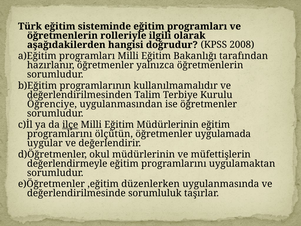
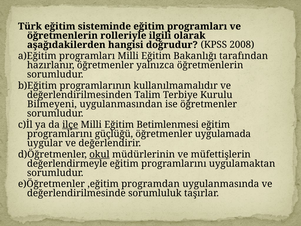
Öğrenciye: Öğrenciye -> Bilmeyeni (52, 104)
Eğitim Müdürlerinin: Müdürlerinin -> Betimlenmesi (168, 125)
ölçütün: ölçütün -> güçlüğü (114, 134)
okul underline: none -> present (99, 154)
düzenlerken: düzenlerken -> programdan (150, 184)
